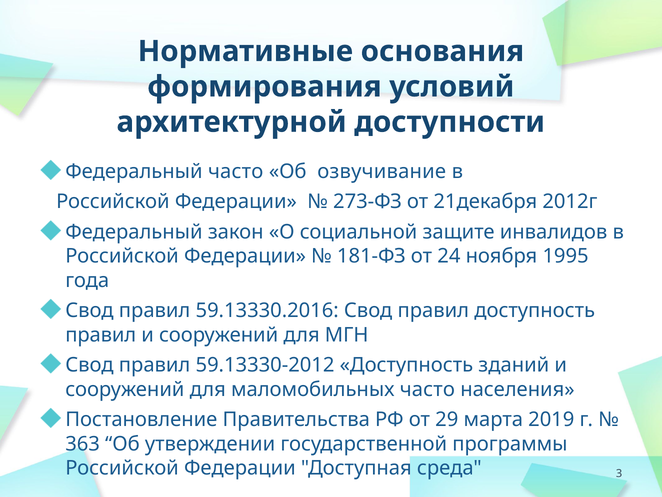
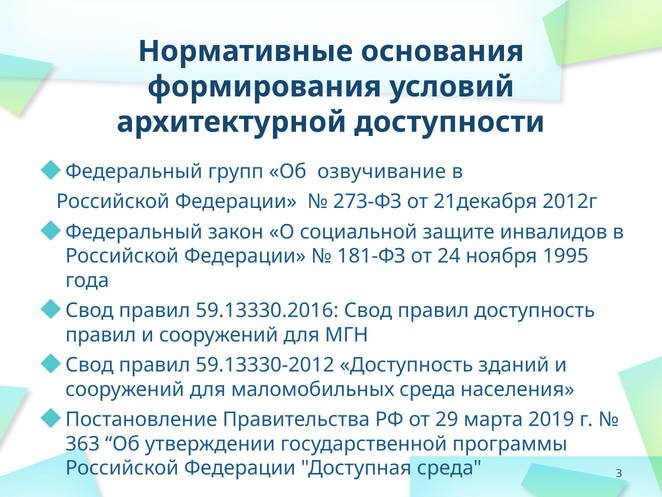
Федеральный часто: часто -> групп (236, 171)
маломобильных часто: часто -> среда (428, 389)
